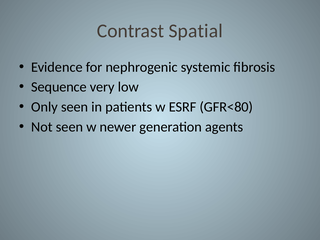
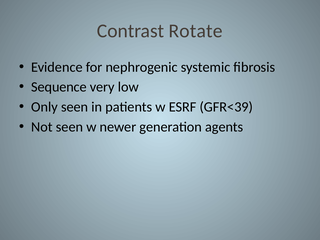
Spatial: Spatial -> Rotate (196, 31)
GFR<80: GFR<80 -> GFR<39 (226, 107)
